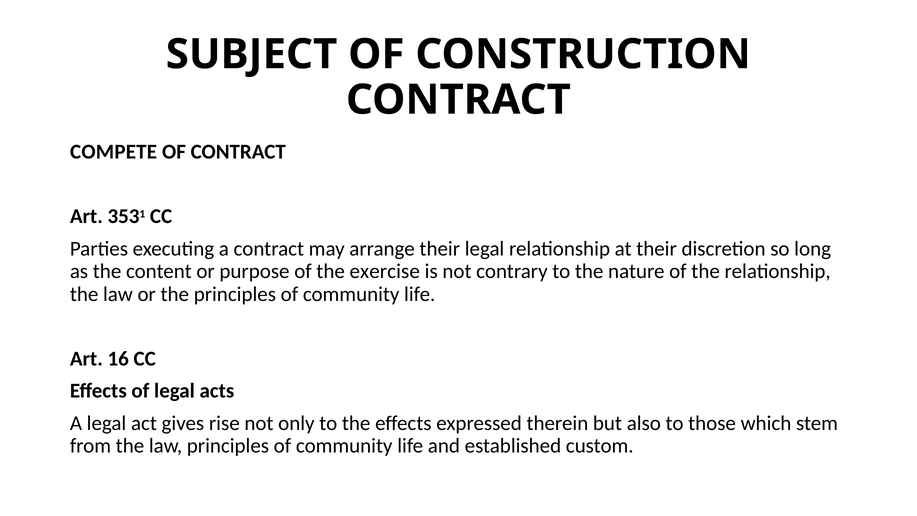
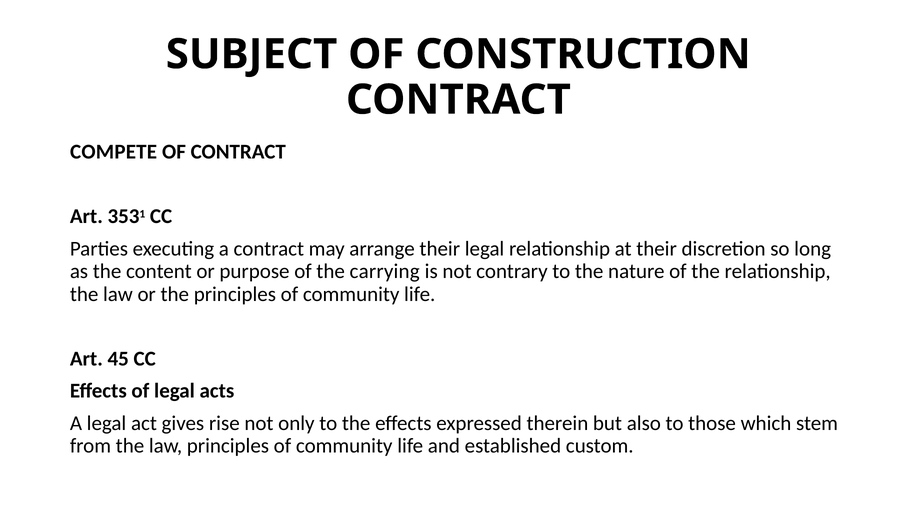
exercise: exercise -> carrying (385, 271)
16: 16 -> 45 (118, 359)
